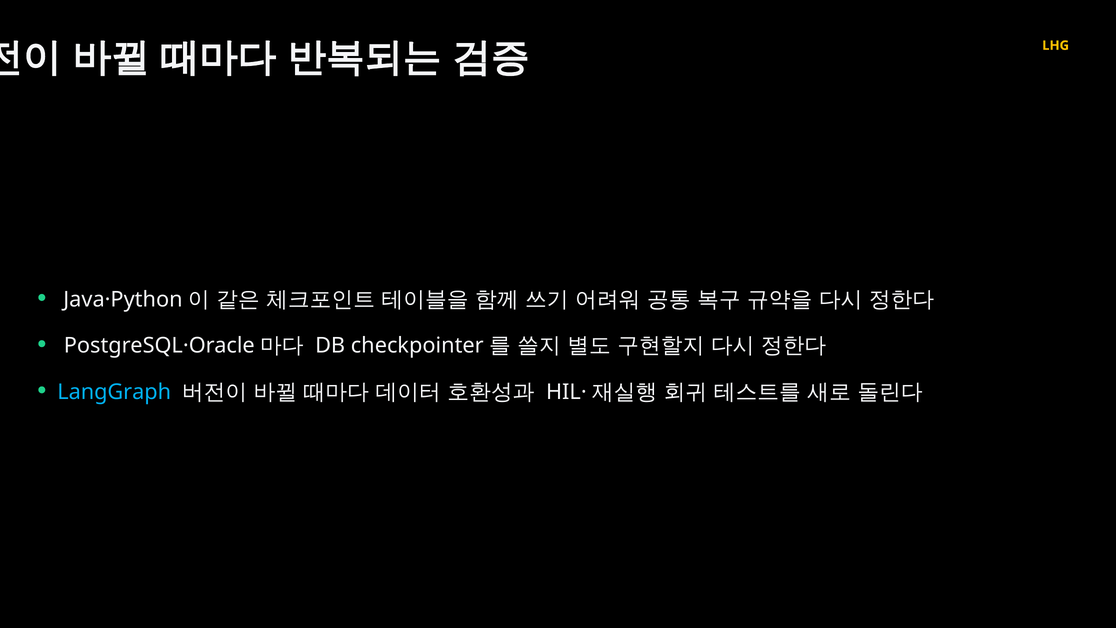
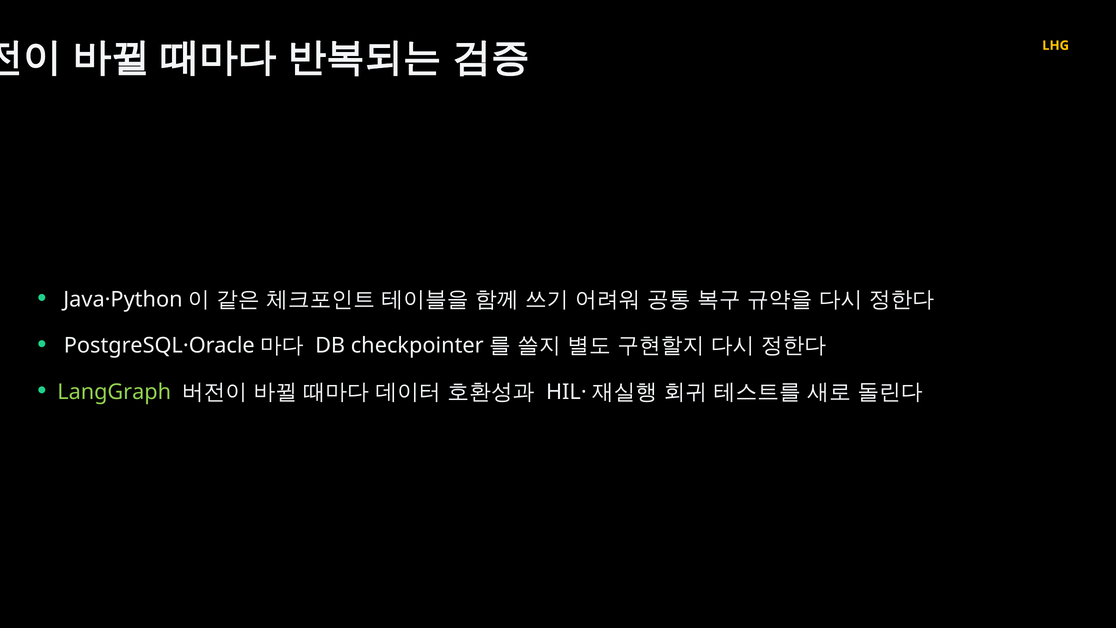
LangGraph colour: light blue -> light green (114, 392)
